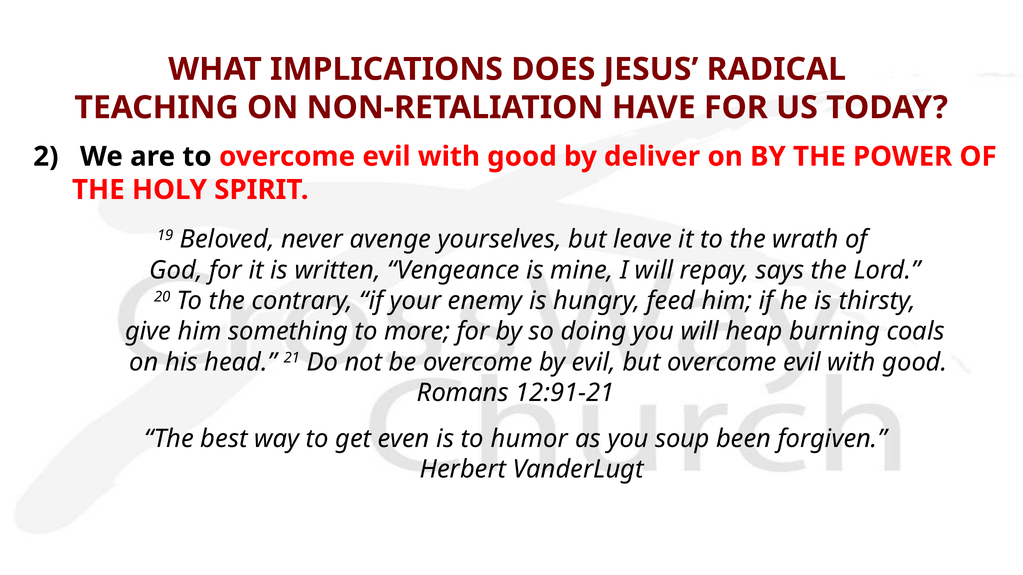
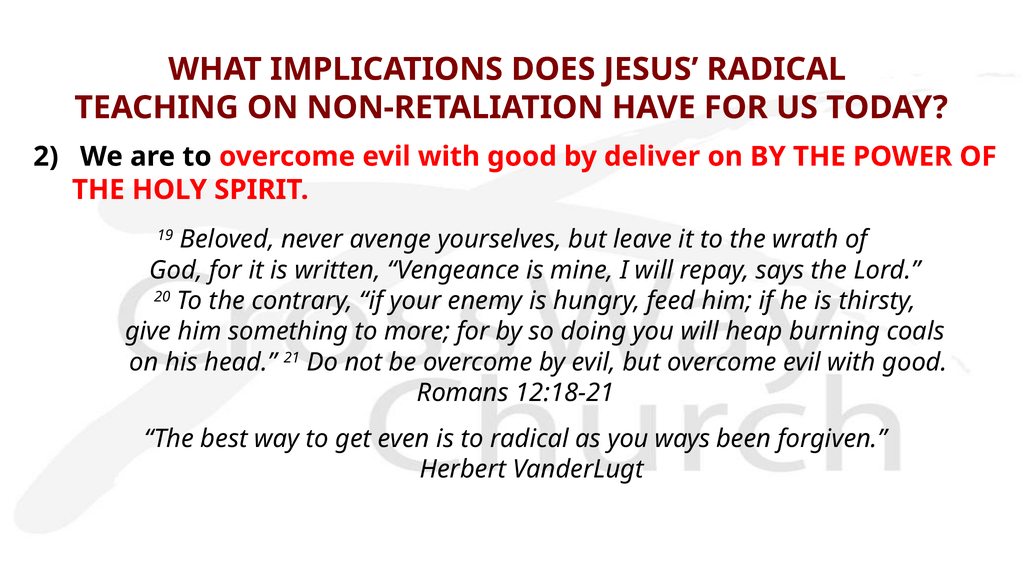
12:91-21: 12:91-21 -> 12:18-21 (565, 393)
to humor: humor -> radical (529, 439)
soup: soup -> ways (682, 439)
